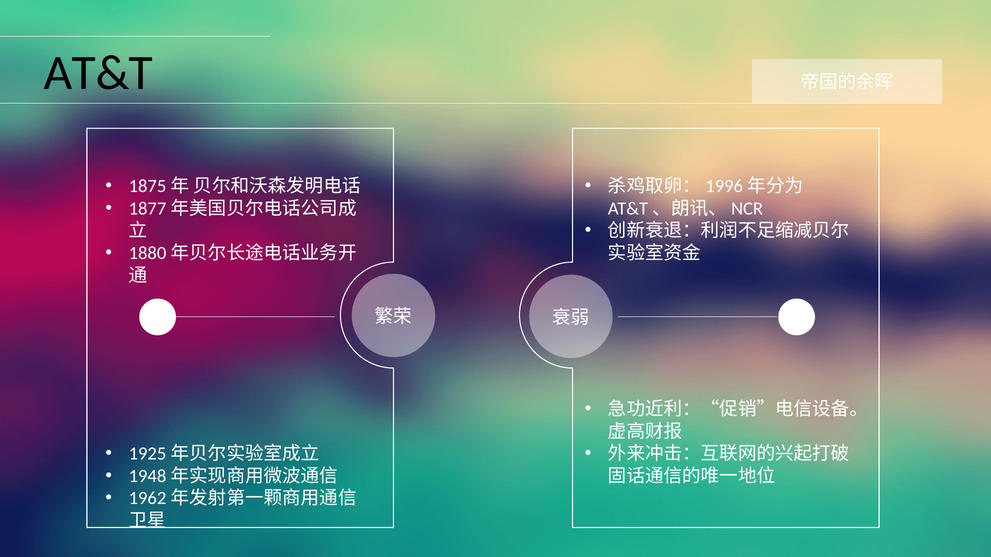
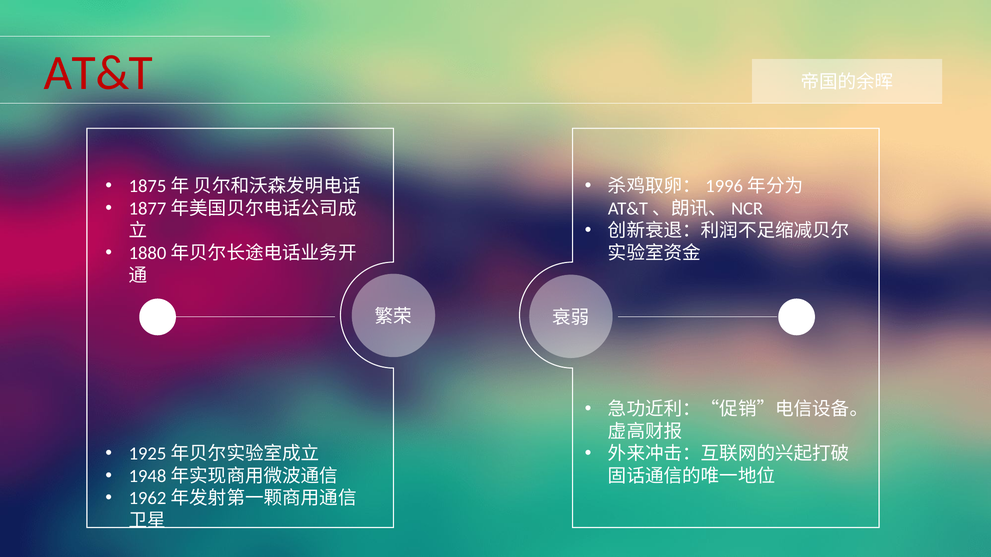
AT&T colour: black -> red (98, 73)
